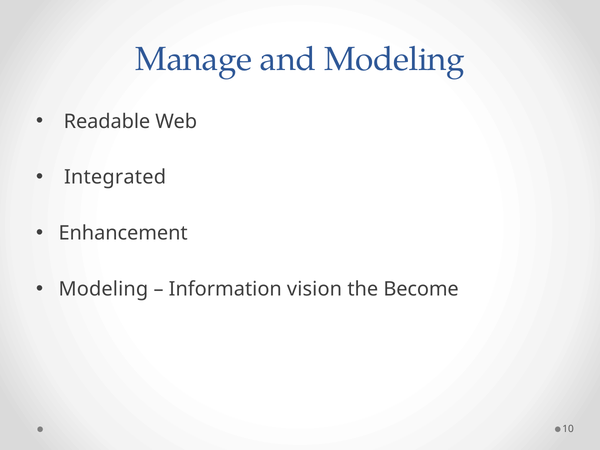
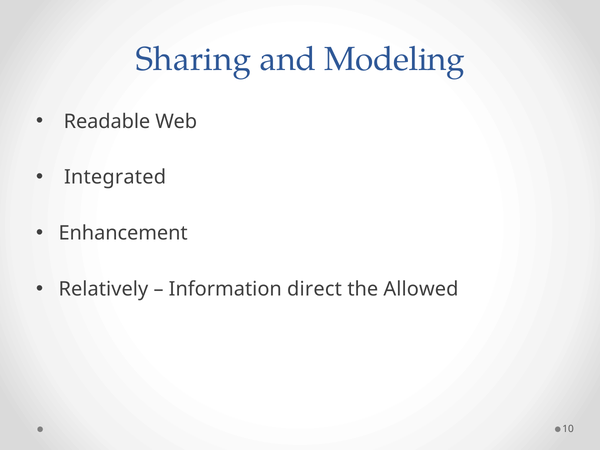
Manage: Manage -> Sharing (194, 59)
Modeling: Modeling -> Relatively (103, 289)
vision: vision -> direct (315, 289)
Become: Become -> Allowed (421, 289)
